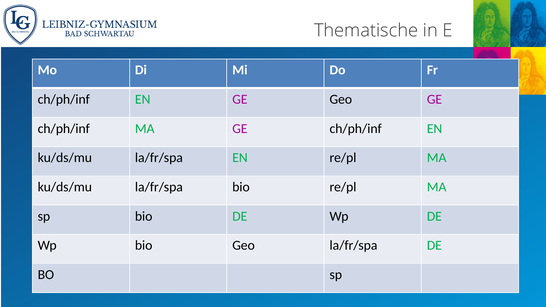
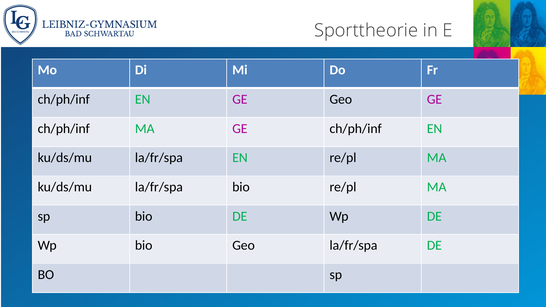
Thematische: Thematische -> Sporttheorie (366, 31)
